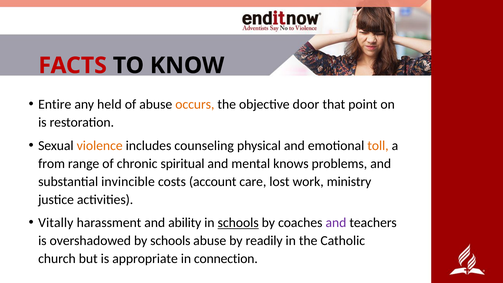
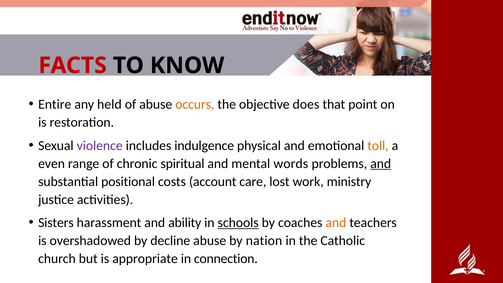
door: door -> does (306, 104)
violence colour: orange -> purple (100, 146)
counseling: counseling -> indulgence (204, 146)
from: from -> even (52, 164)
knows: knows -> words (291, 164)
and underline: none -> present (381, 164)
invincible: invincible -> positional (128, 181)
Vitally: Vitally -> Sisters (56, 223)
and colour: purple -> orange (336, 223)
by schools: schools -> decline (170, 241)
readily: readily -> nation (264, 241)
